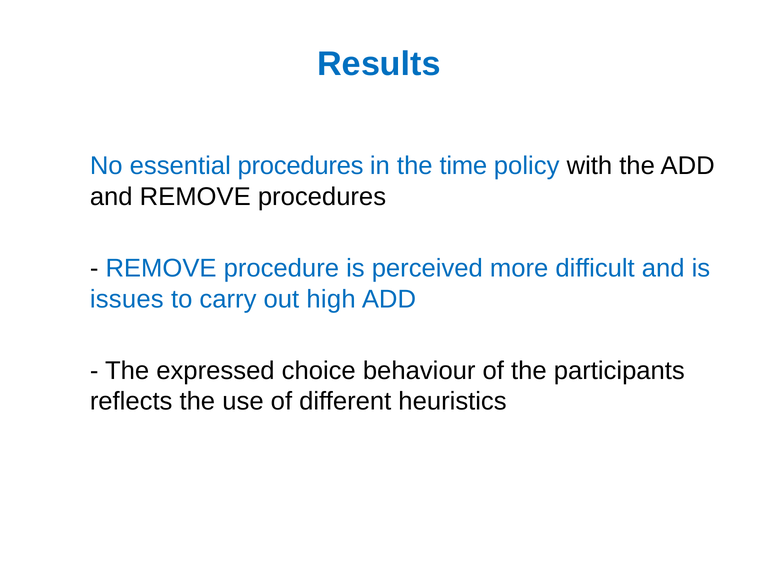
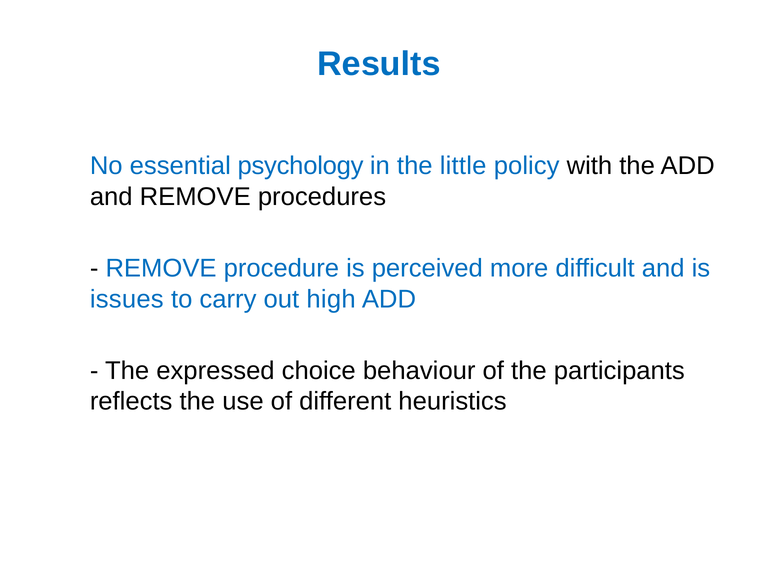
essential procedures: procedures -> psychology (301, 166)
time: time -> little (463, 166)
